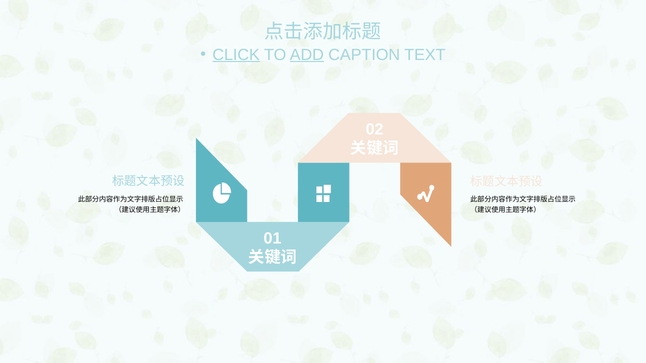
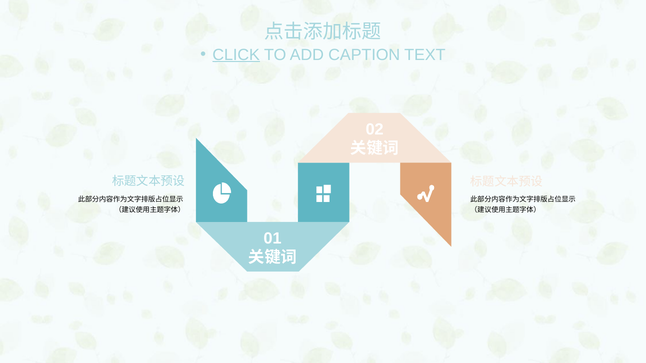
ADD underline: present -> none (307, 55)
